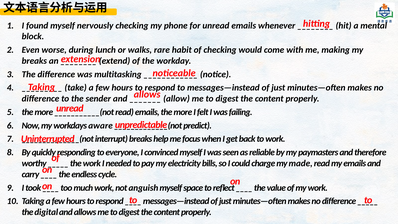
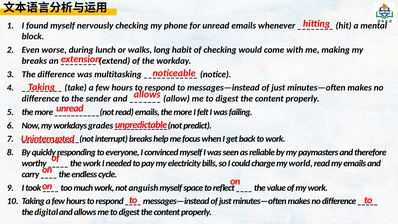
rare: rare -> long (162, 50)
aware: aware -> grades (101, 125)
made: made -> world (301, 163)
